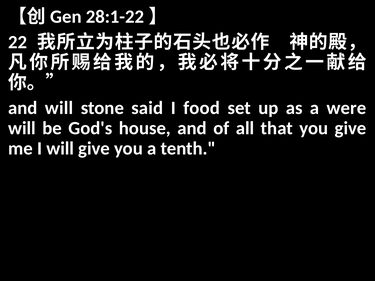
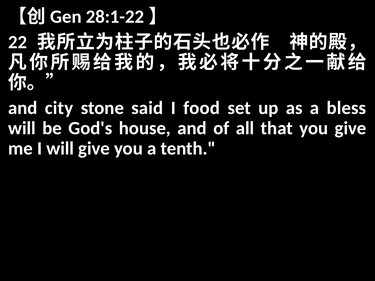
and will: will -> city (59, 108)
were: were -> bless (346, 108)
